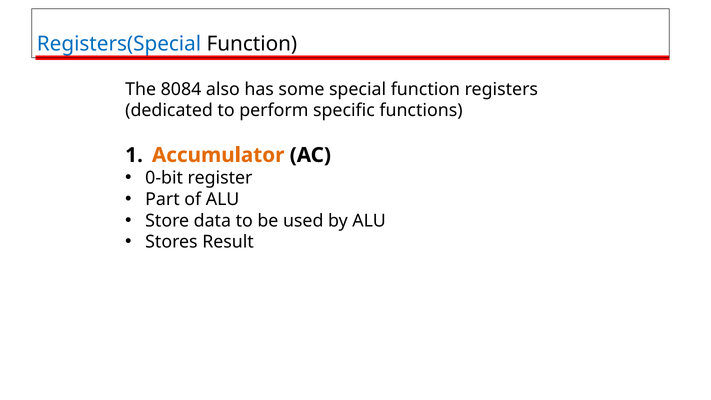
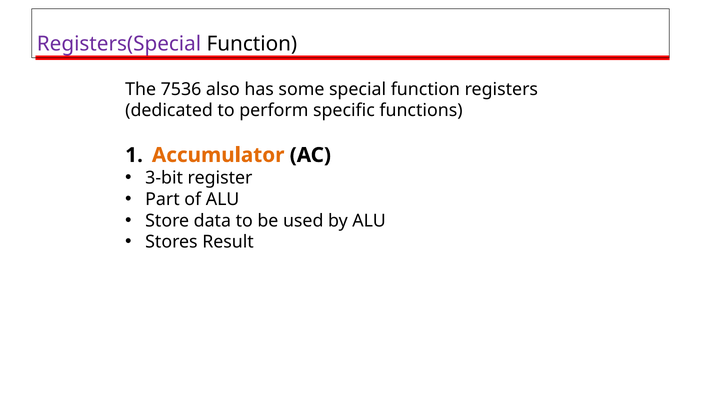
Registers(Special colour: blue -> purple (119, 44)
8084: 8084 -> 7536 (181, 89)
0-bit: 0-bit -> 3-bit (164, 178)
